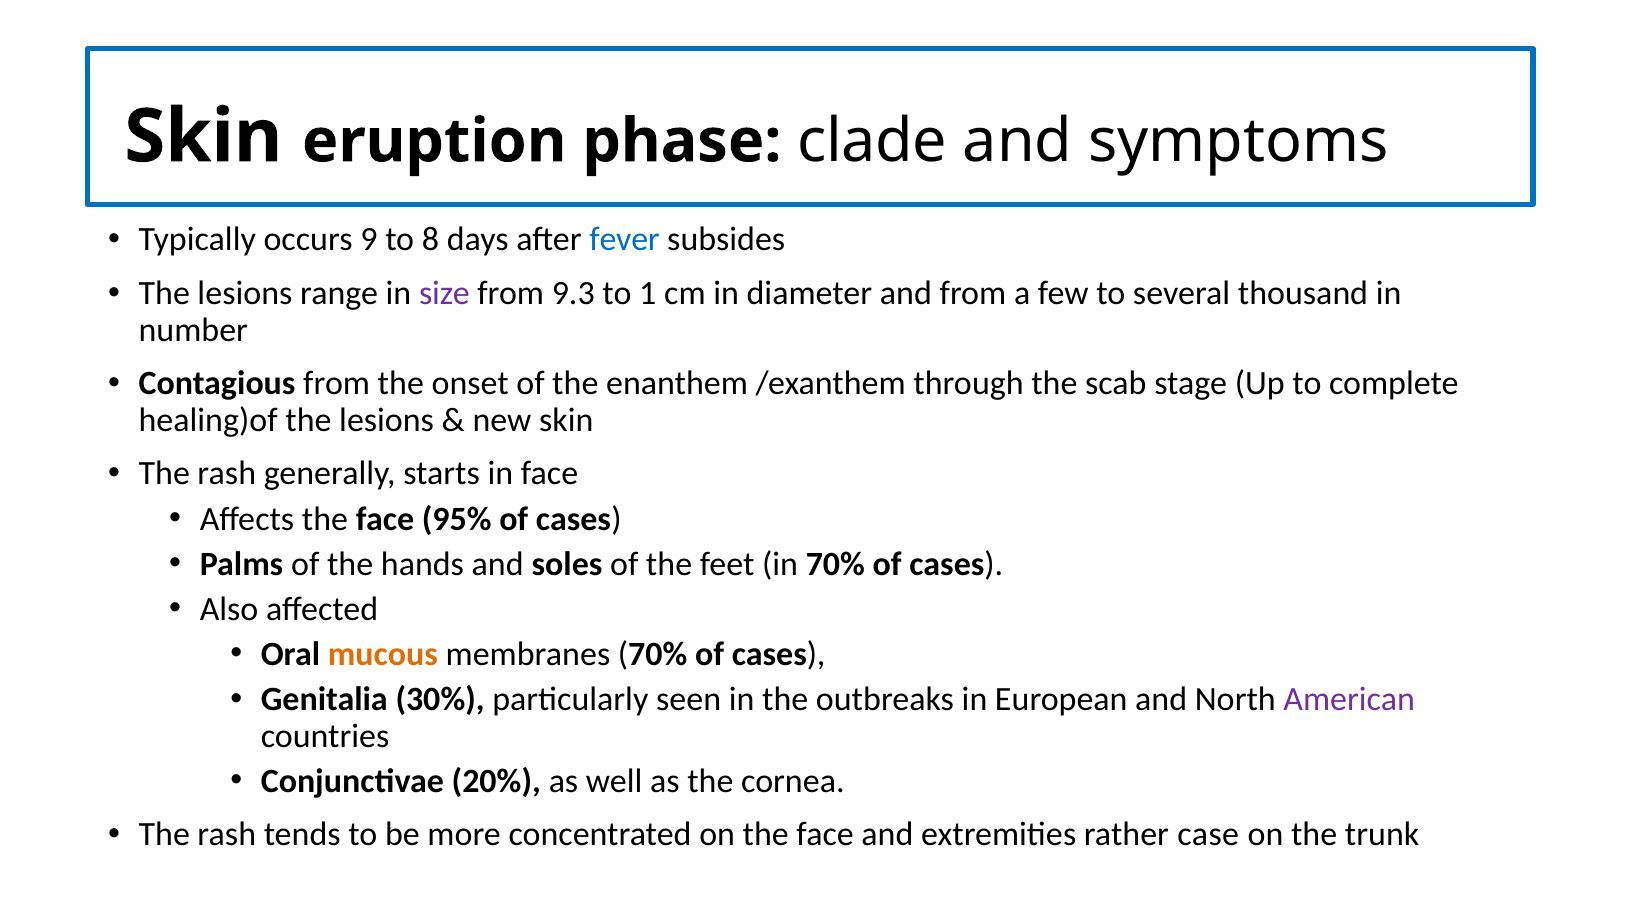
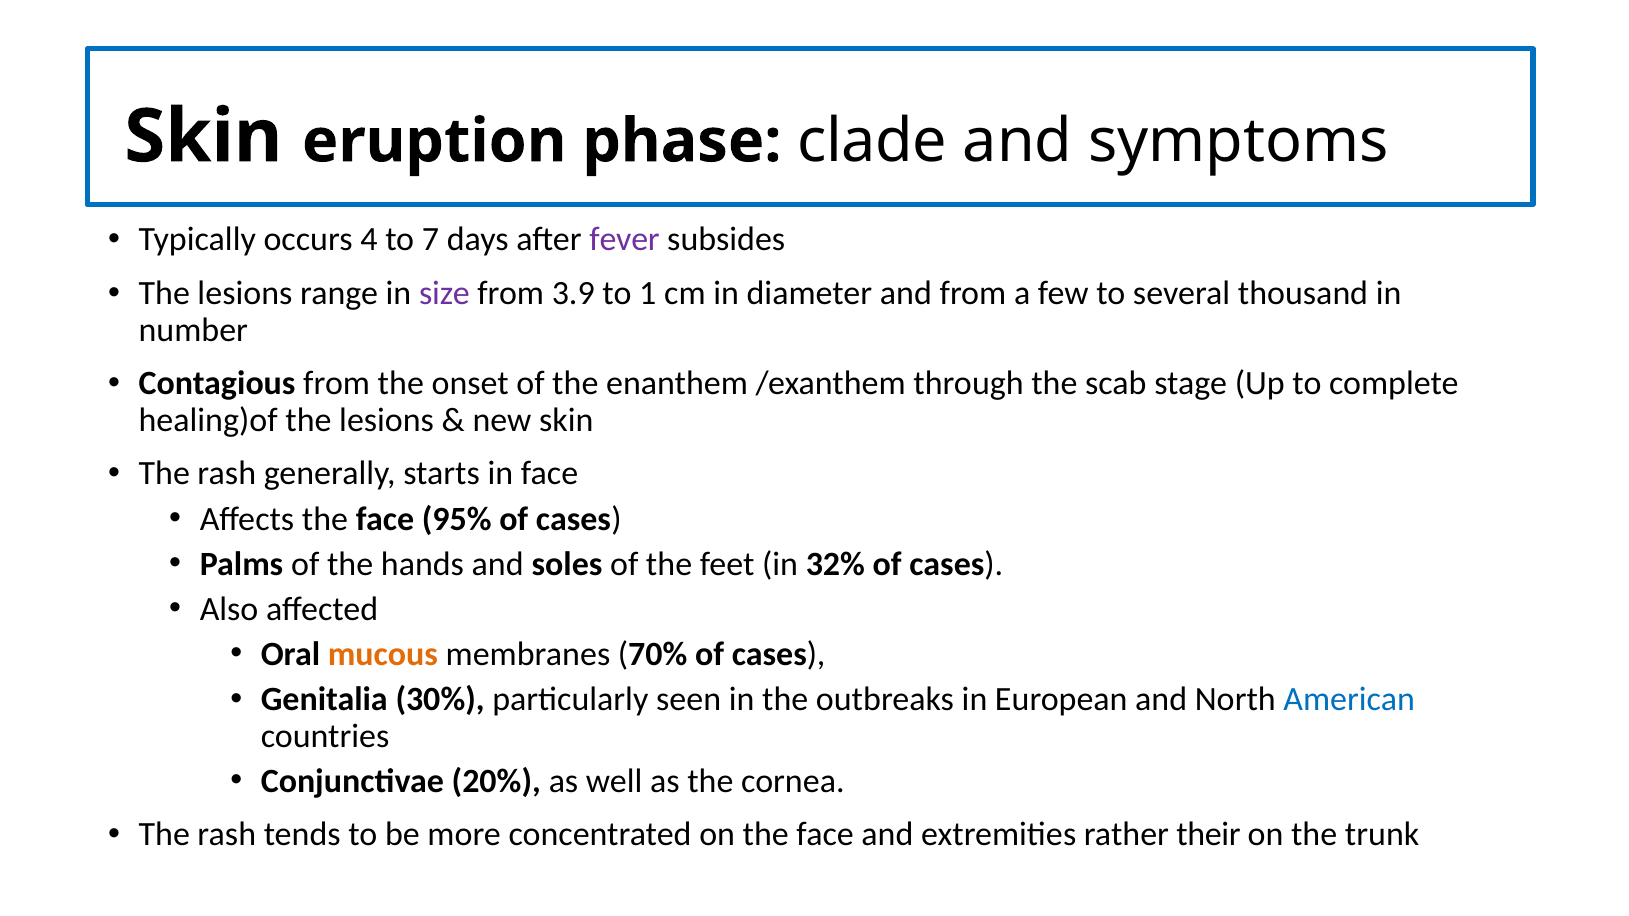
9: 9 -> 4 (369, 240)
8: 8 -> 7 (430, 240)
fever colour: blue -> purple (625, 240)
9.3: 9.3 -> 3.9 (573, 293)
in 70%: 70% -> 32% (835, 564)
American colour: purple -> blue (1349, 699)
case: case -> their (1208, 835)
